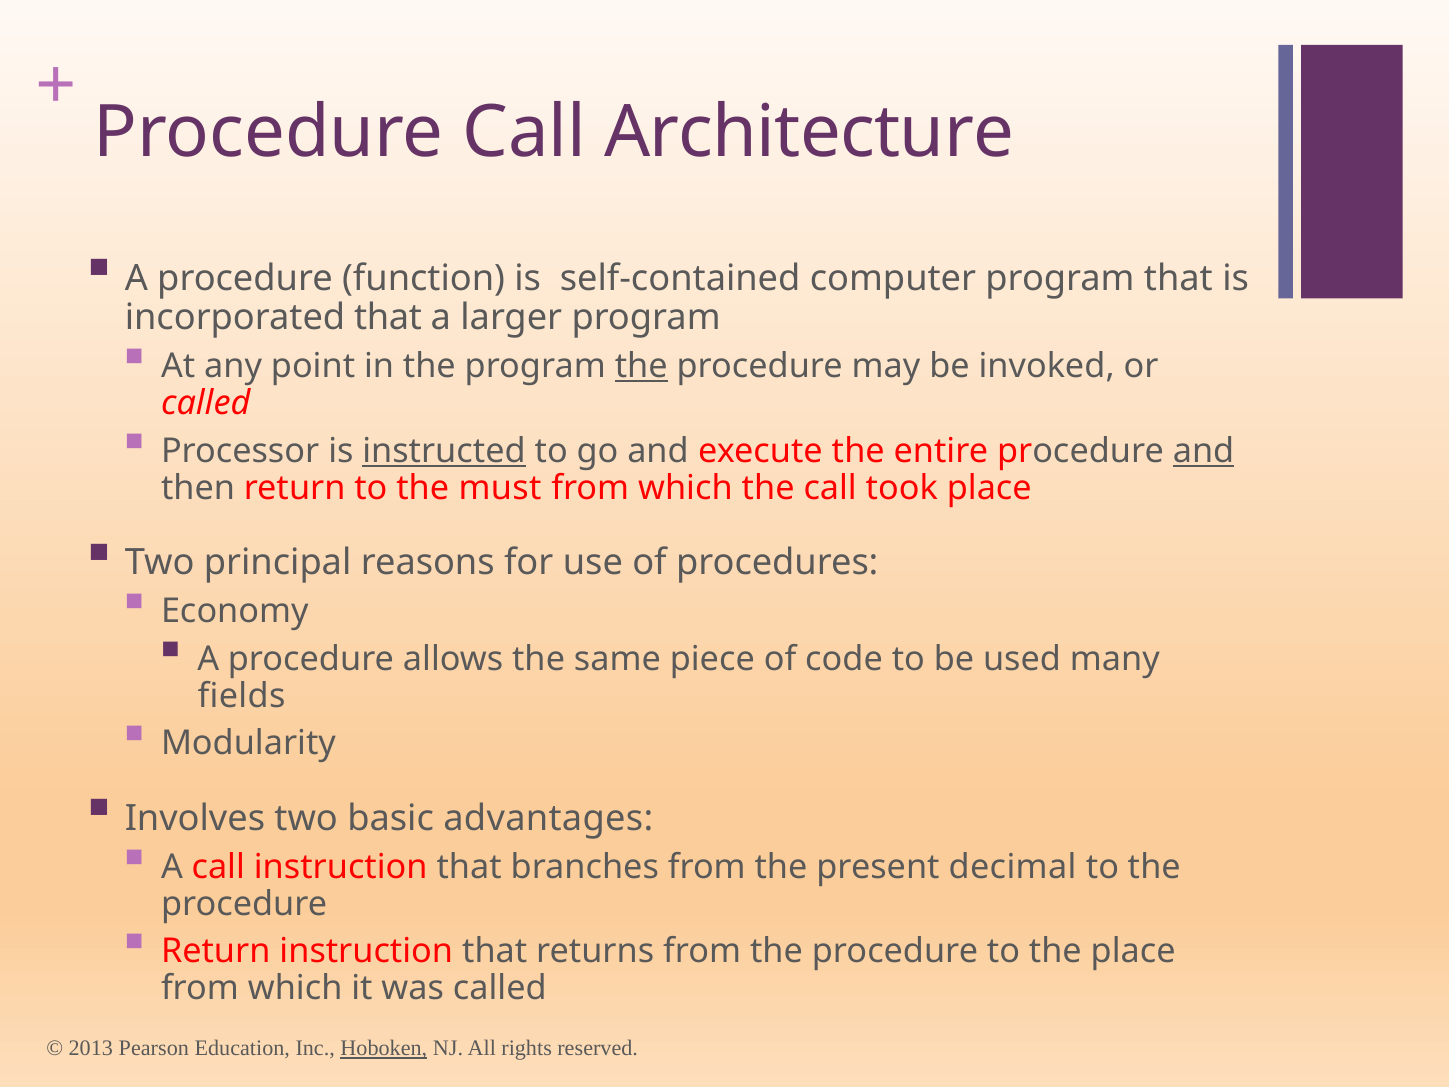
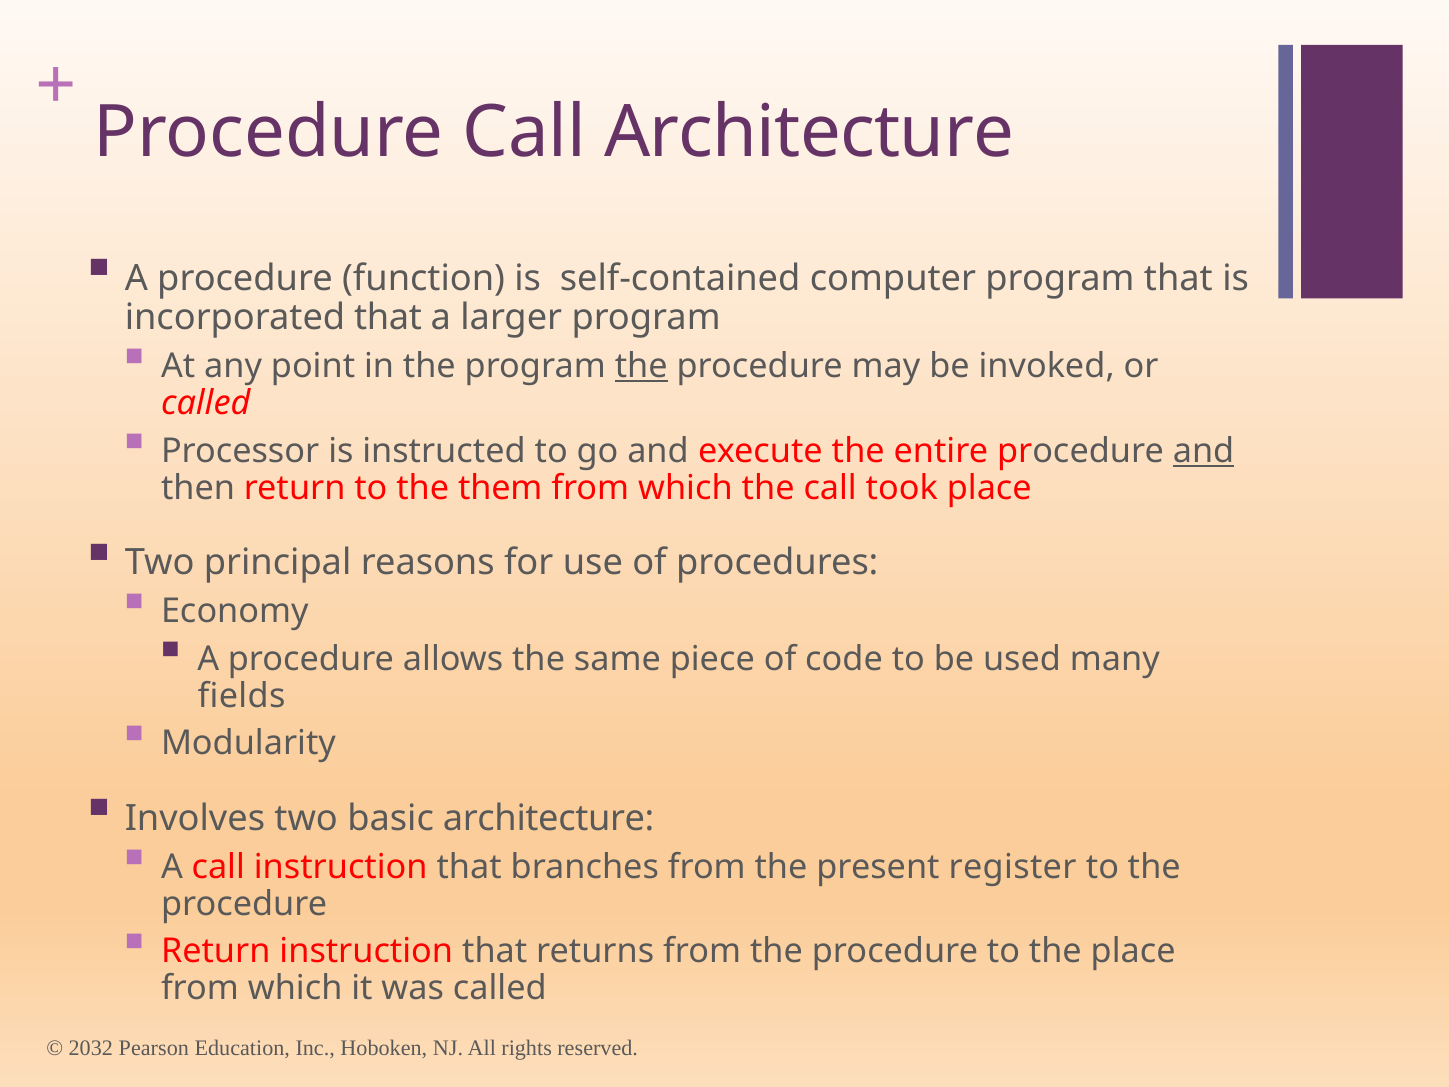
instructed underline: present -> none (444, 451)
must: must -> them (500, 488)
basic advantages: advantages -> architecture (549, 818)
decimal: decimal -> register (1013, 867)
2013: 2013 -> 2032 (91, 1048)
Hoboken underline: present -> none (384, 1048)
